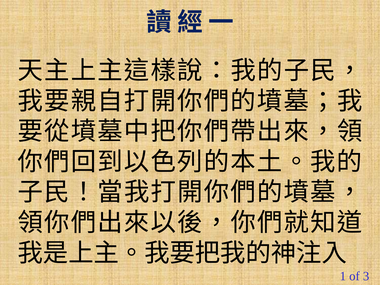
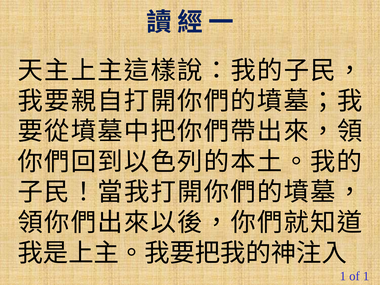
of 3: 3 -> 1 (366, 276)
